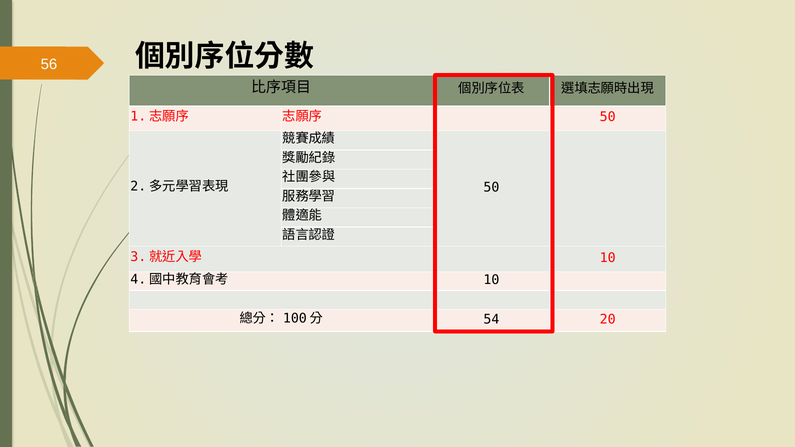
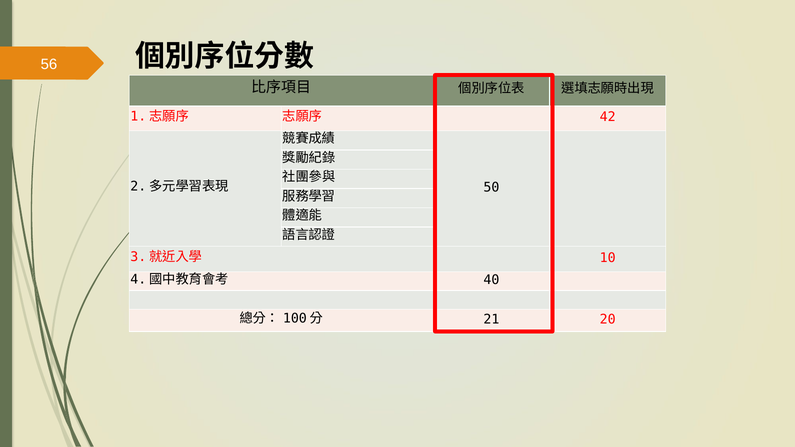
50: 50 -> 42 (608, 117)
10: 10 -> 40 (491, 280)
54: 54 -> 21 (491, 319)
